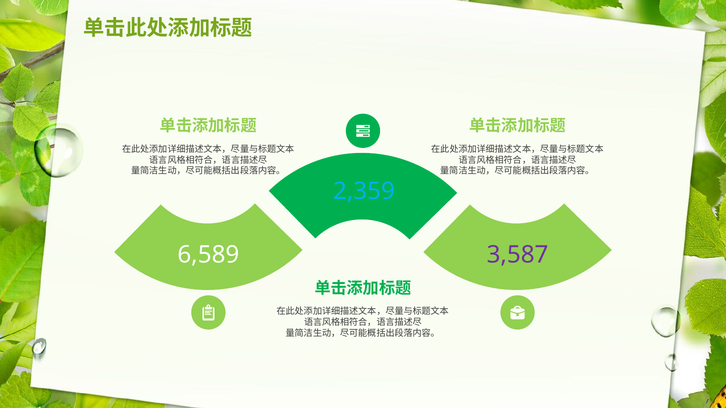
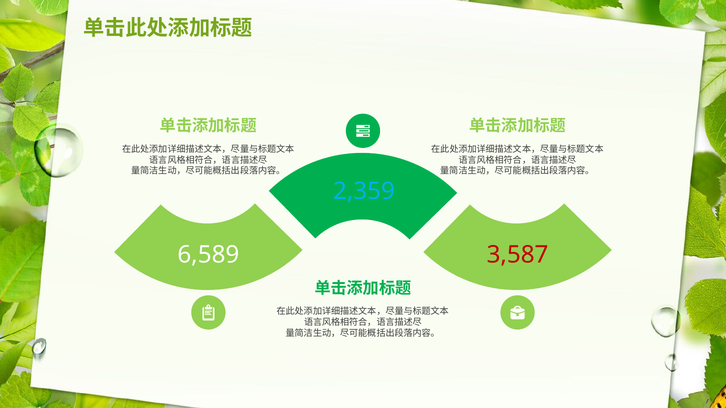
3,587 colour: purple -> red (518, 255)
